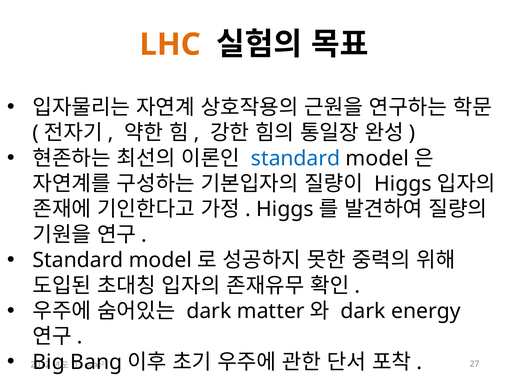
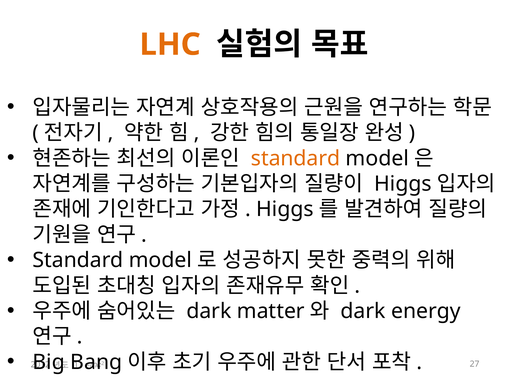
standard colour: blue -> orange (296, 159)
